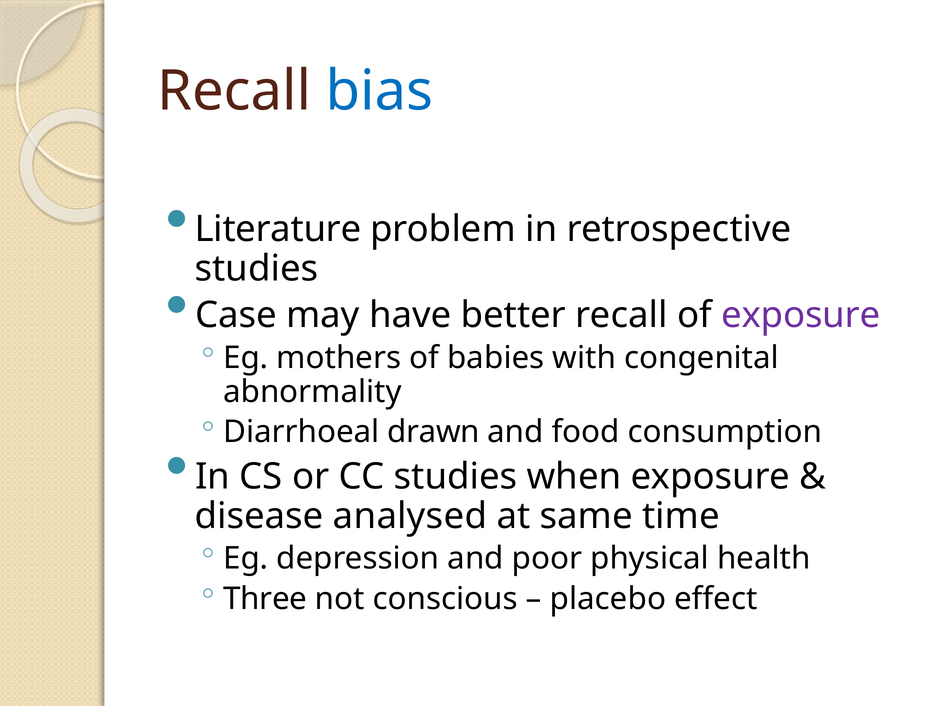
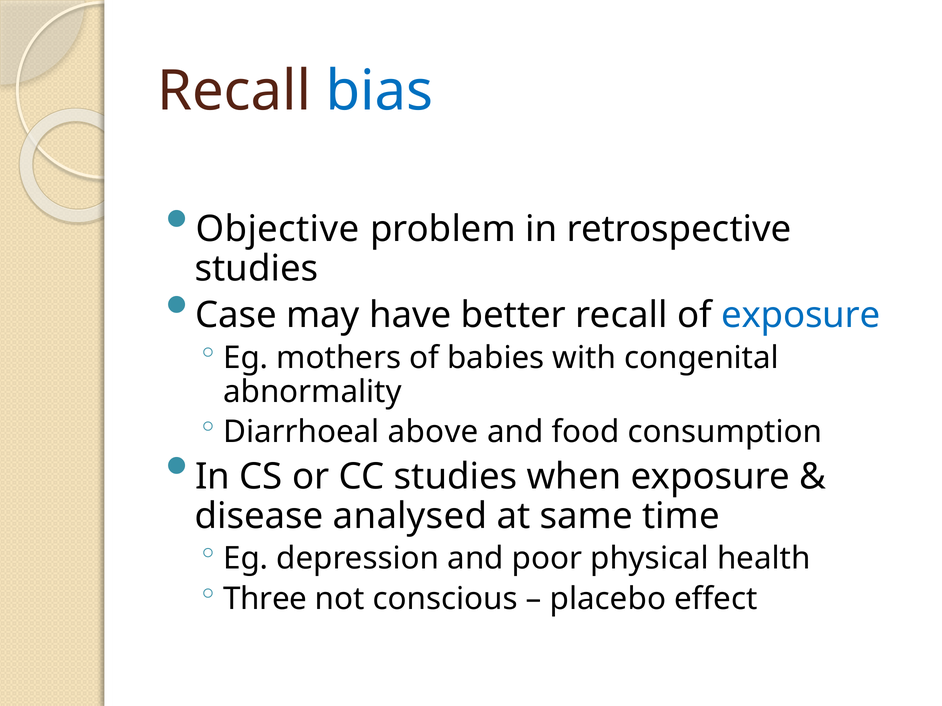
Literature: Literature -> Objective (278, 229)
exposure colour: purple -> blue (801, 316)
drawn: drawn -> above (433, 432)
